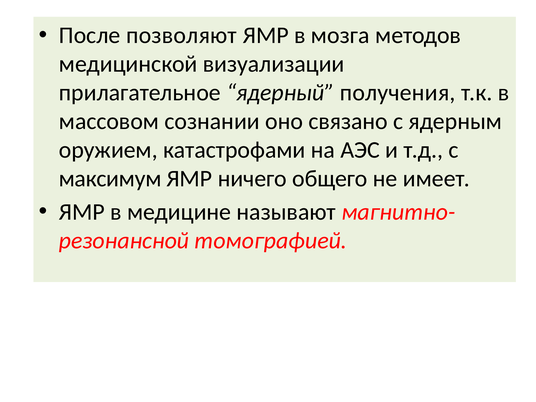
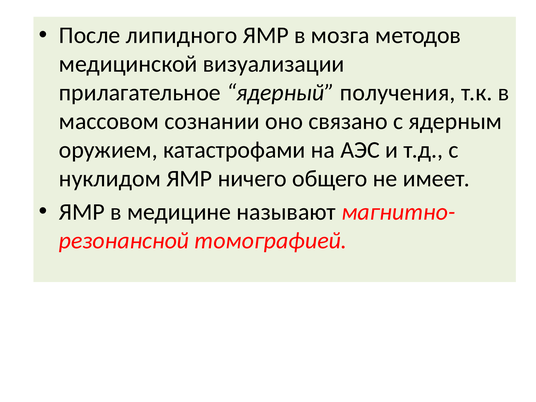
позволяют: позволяют -> липидного (182, 35)
максимум: максимум -> нуклидом (110, 178)
